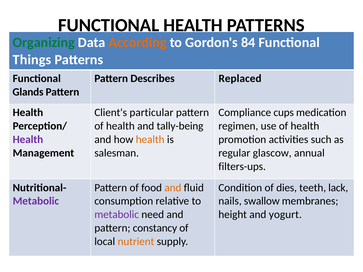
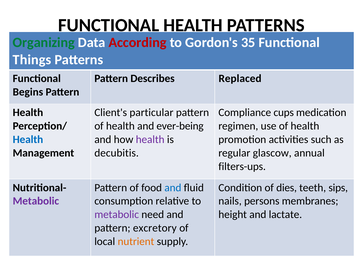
According colour: orange -> red (138, 42)
84: 84 -> 35 (248, 42)
Glands: Glands -> Begins (28, 92)
tally-being: tally-being -> ever-being (180, 126)
Health colour: purple -> blue (28, 140)
health colour: orange -> purple (150, 140)
salesman: salesman -> decubitis (117, 153)
and colour: orange -> blue (173, 188)
lack: lack -> sips (338, 188)
swallow: swallow -> persons (262, 201)
yogurt: yogurt -> lactate (285, 215)
constancy: constancy -> excretory (155, 228)
